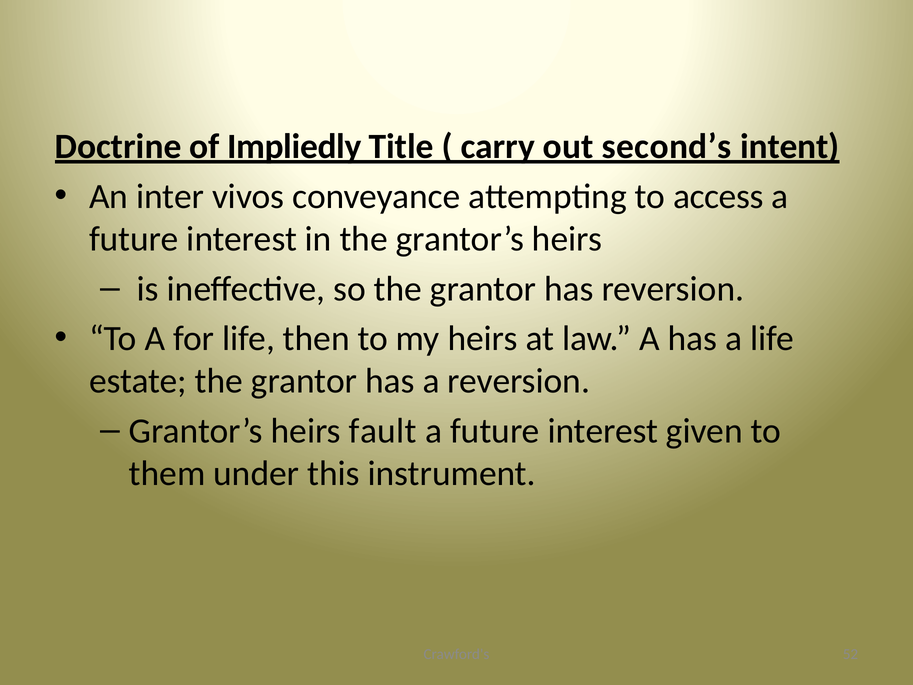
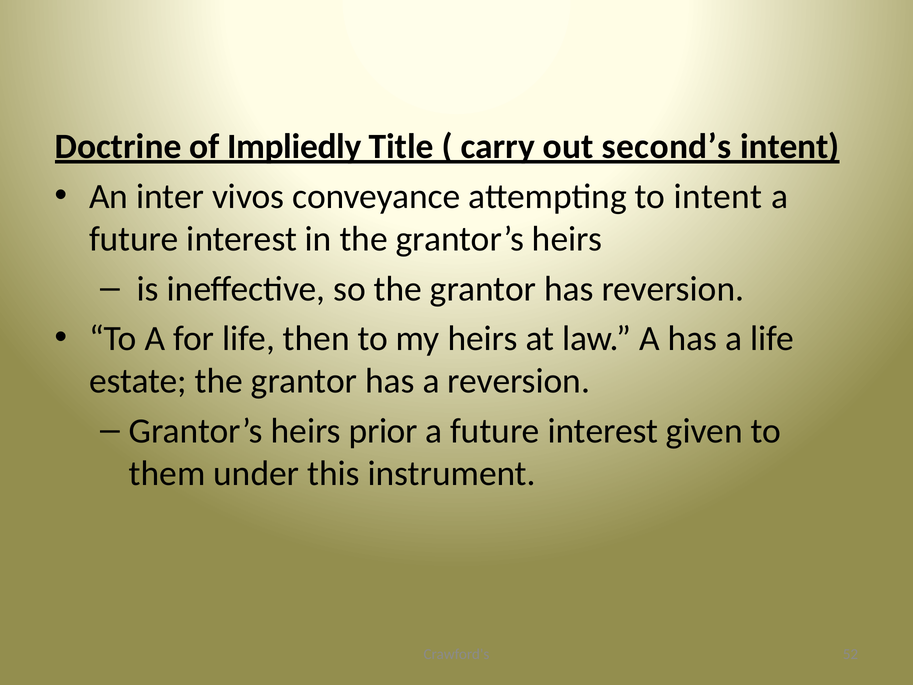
to access: access -> intent (718, 196)
fault: fault -> prior (383, 431)
